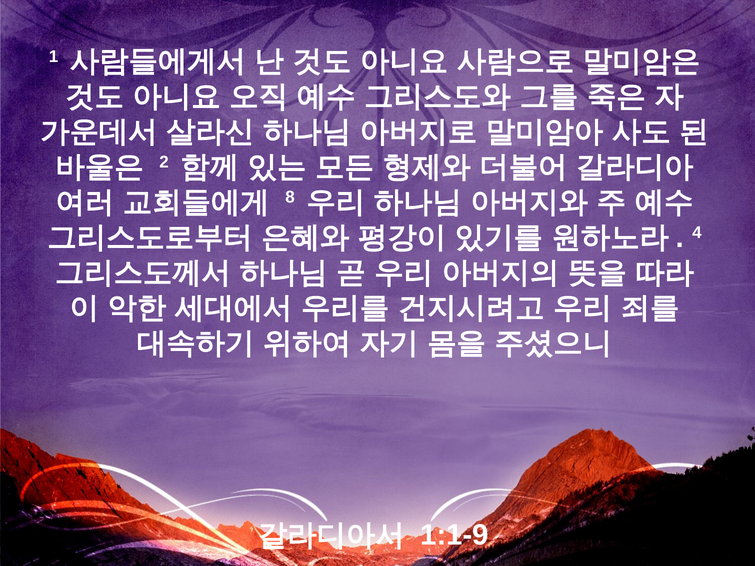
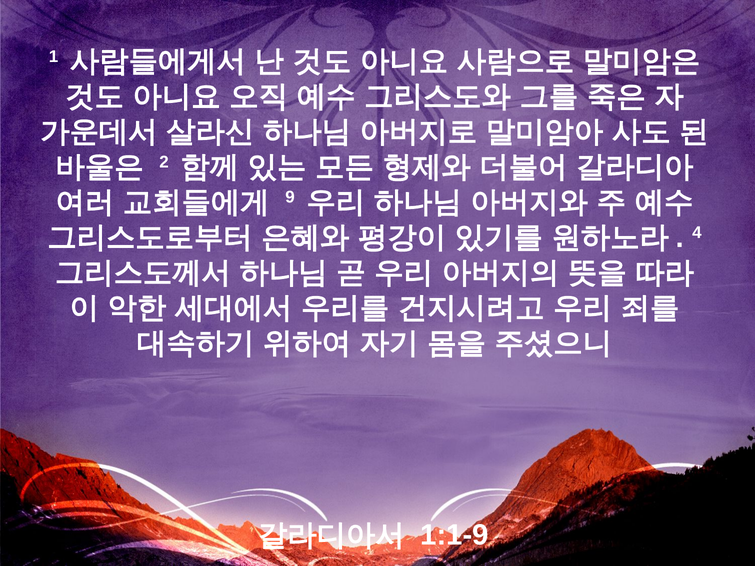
8: 8 -> 9 (290, 197)
